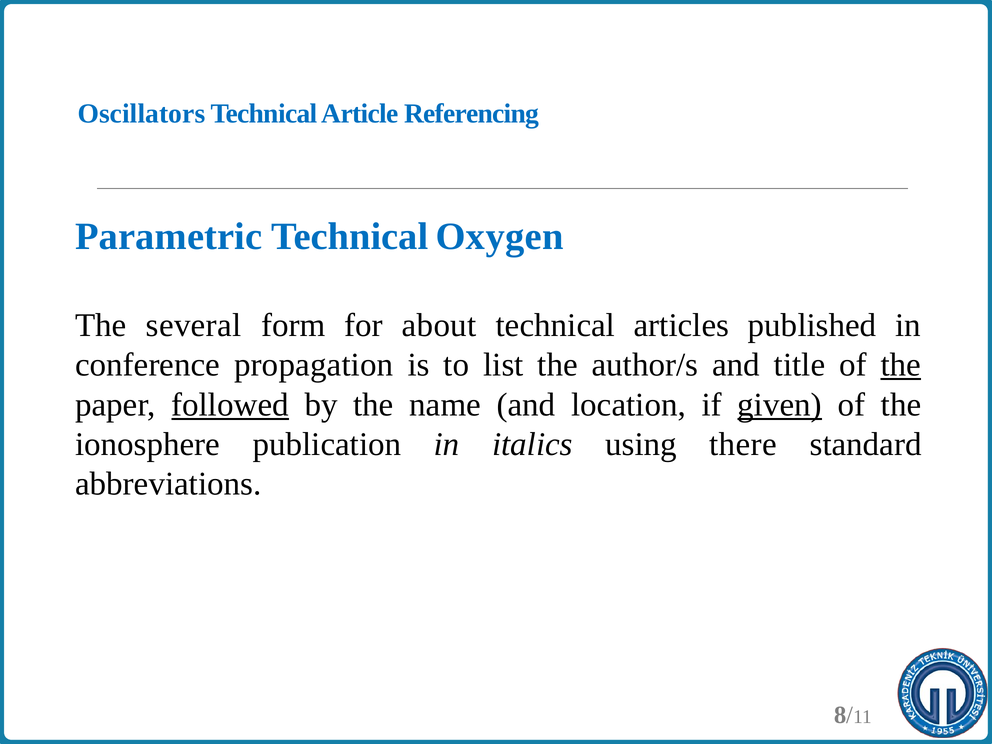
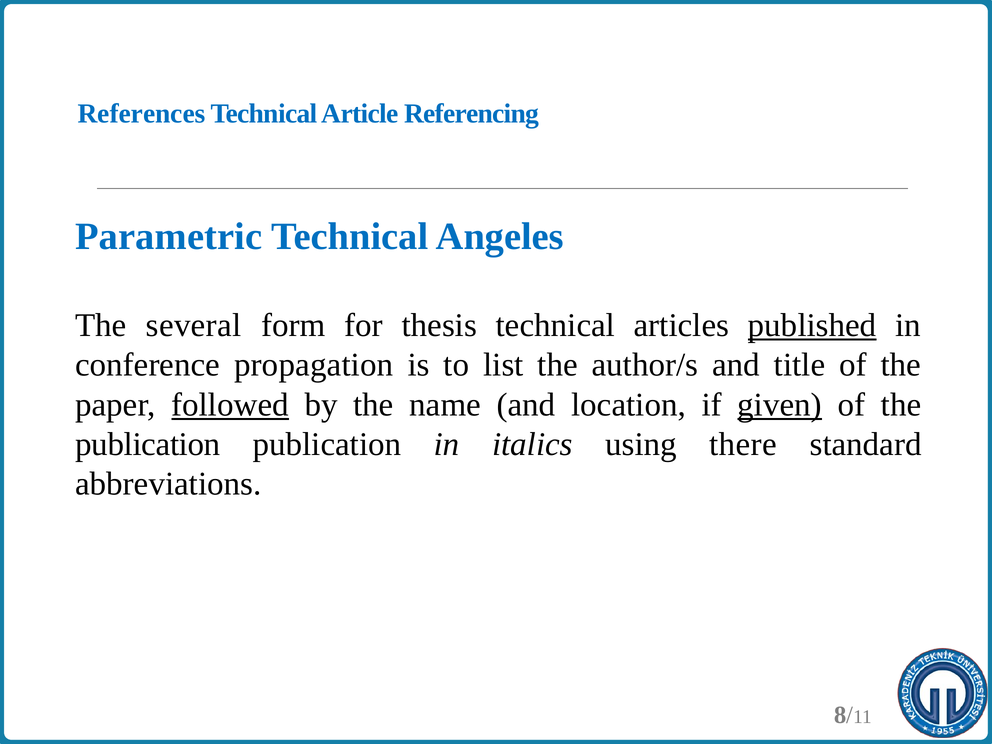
Oscillators: Oscillators -> References (142, 114)
Oxygen: Oxygen -> Angeles (500, 236)
about: about -> thesis (439, 325)
published underline: none -> present (812, 325)
the underline: present -> none (901, 365)
ionosphere: ionosphere -> publication (148, 444)
